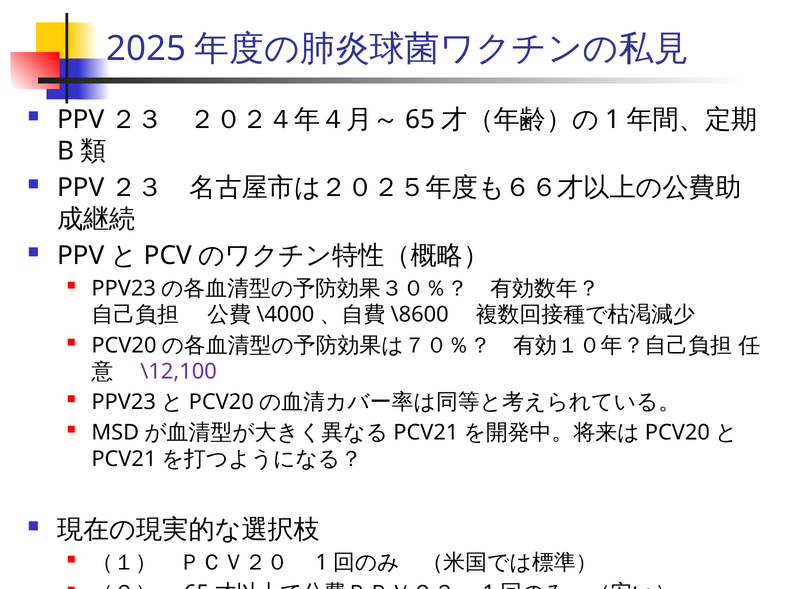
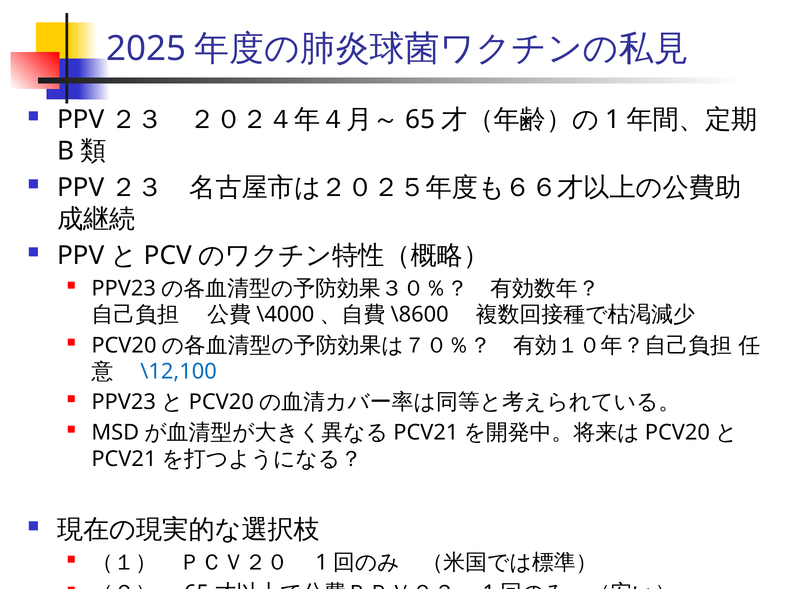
\12,100 colour: purple -> blue (179, 372)
